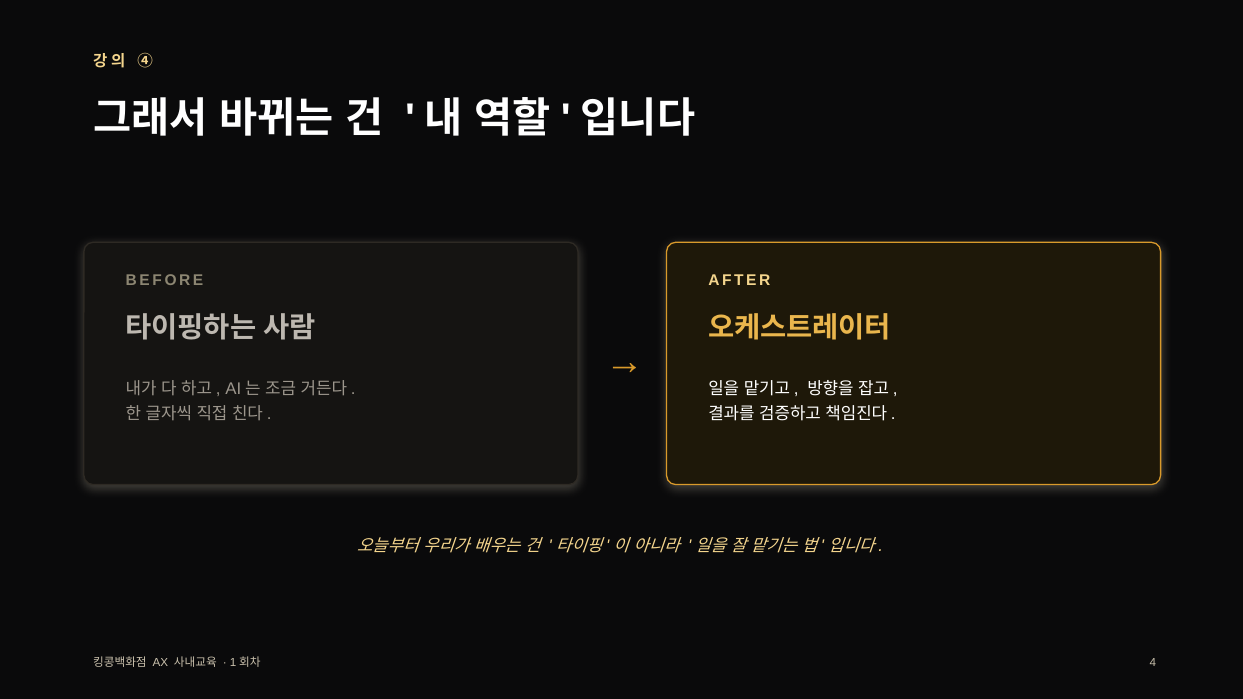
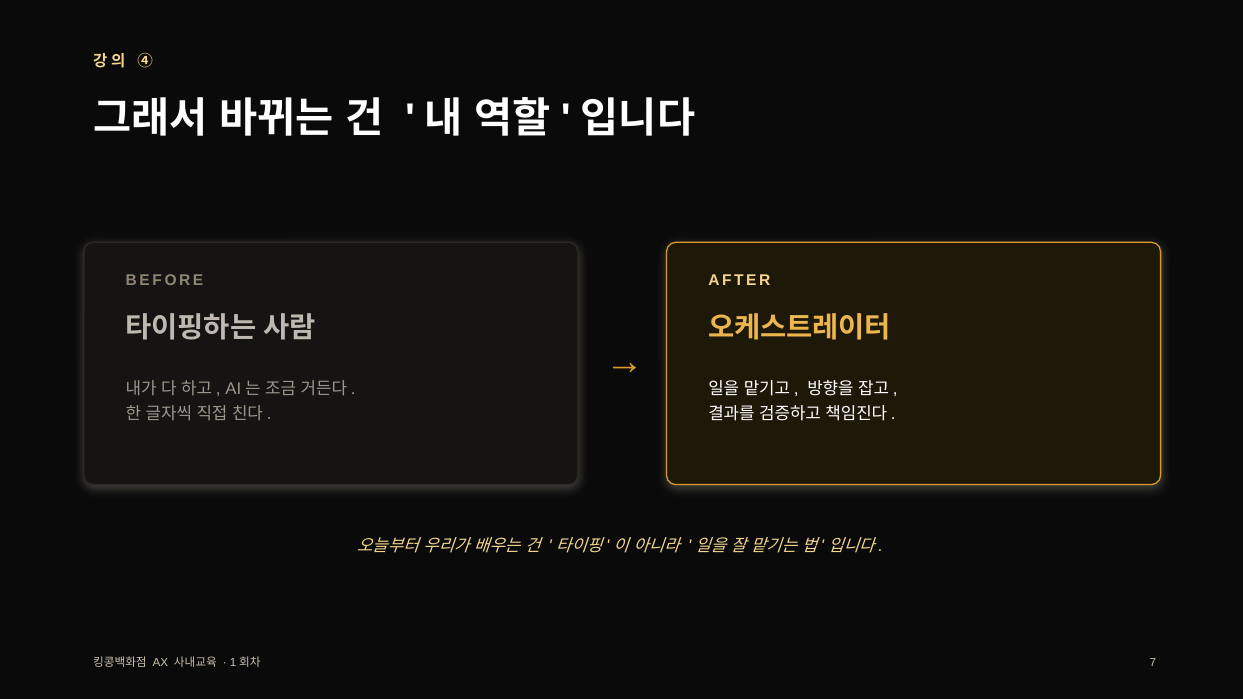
4: 4 -> 7 (1153, 663)
